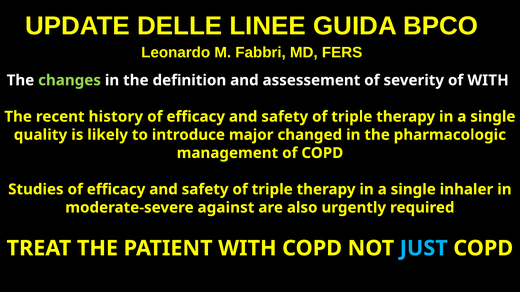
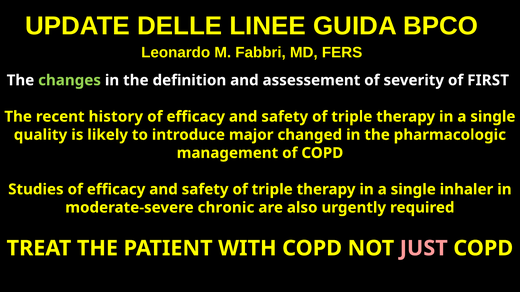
of WITH: WITH -> FIRST (488, 80)
against: against -> chronic (226, 208)
JUST colour: light blue -> pink (424, 249)
